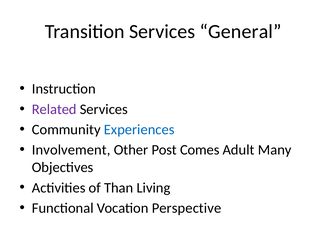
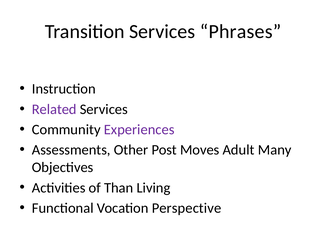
General: General -> Phrases (241, 32)
Experiences colour: blue -> purple (139, 130)
Involvement: Involvement -> Assessments (71, 150)
Comes: Comes -> Moves (200, 150)
